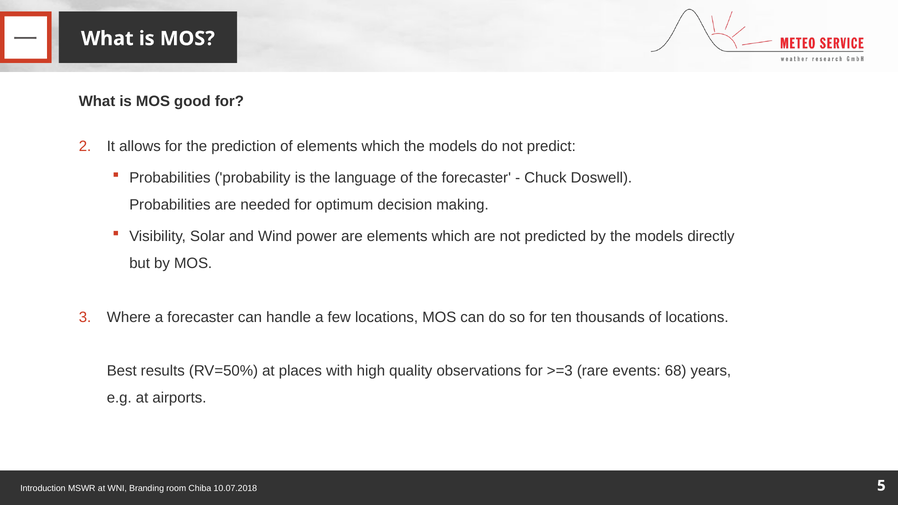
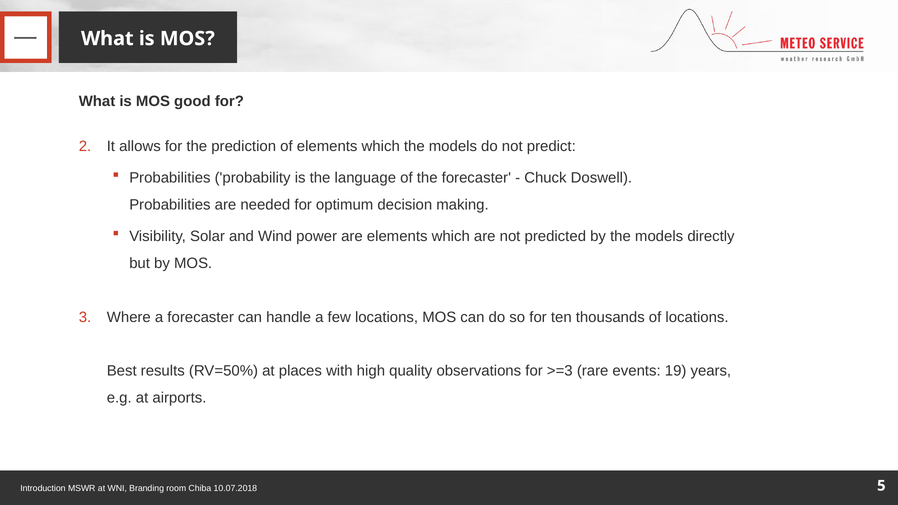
68: 68 -> 19 (676, 371)
